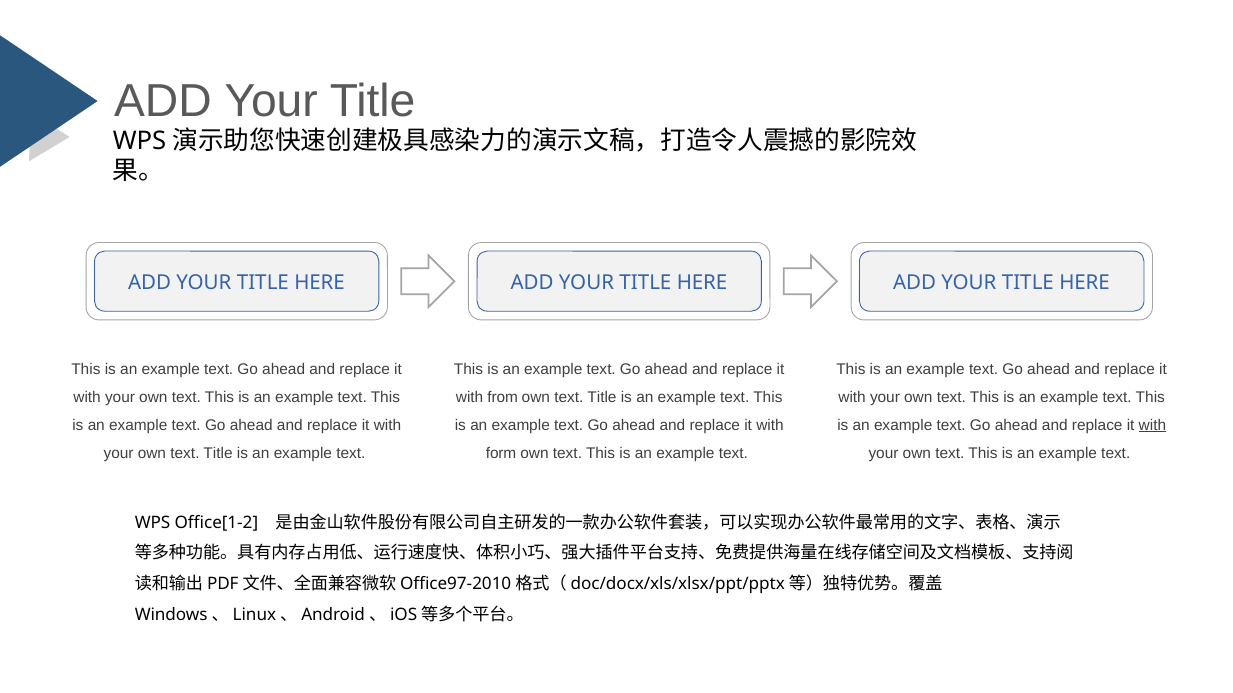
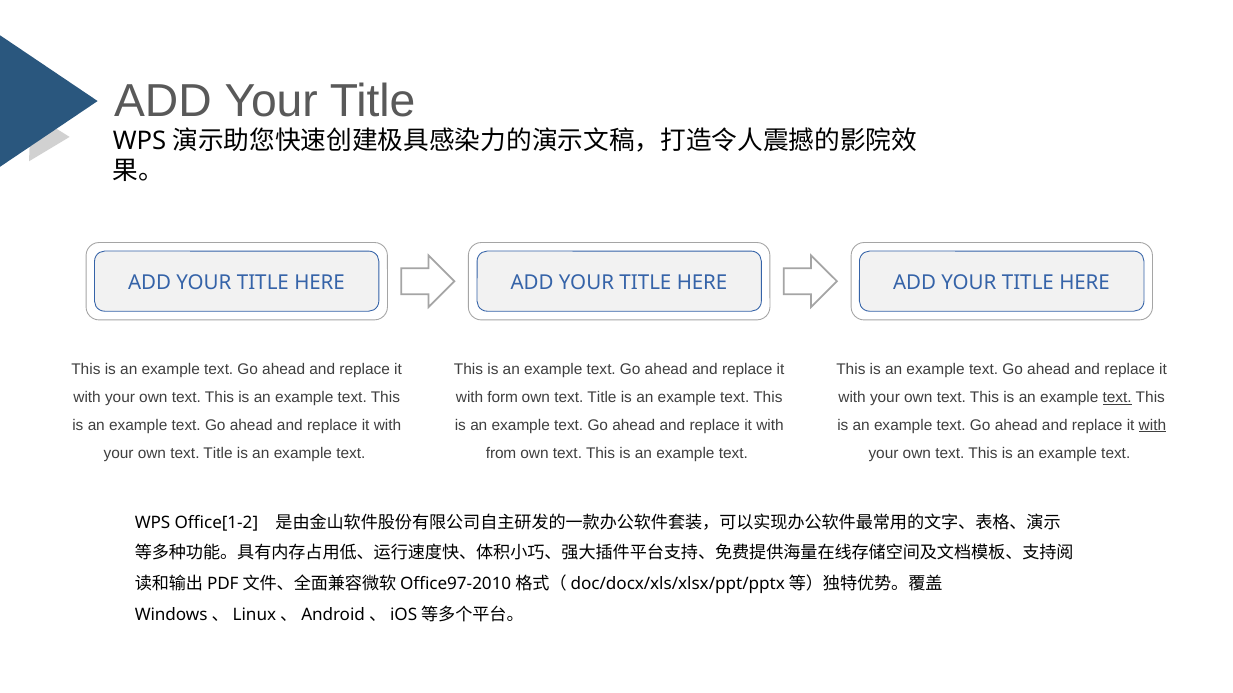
from: from -> form (503, 398)
text underline: none -> present (1117, 398)
form: form -> from (501, 453)
